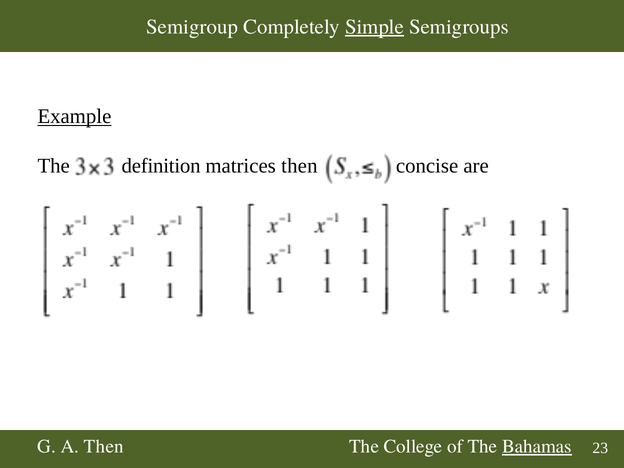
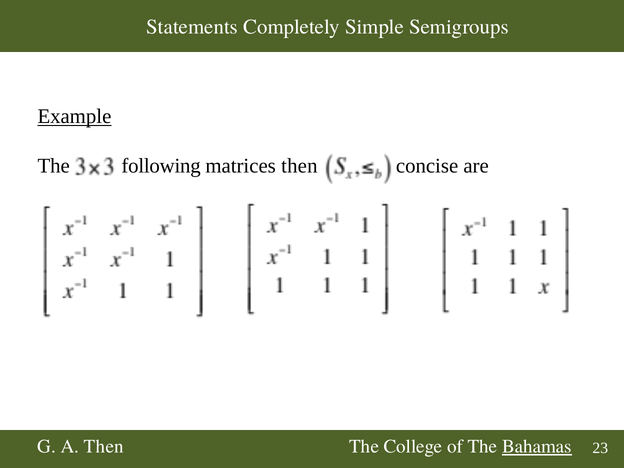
Semigroup: Semigroup -> Statements (192, 27)
Simple underline: present -> none (375, 27)
definition: definition -> following (161, 166)
